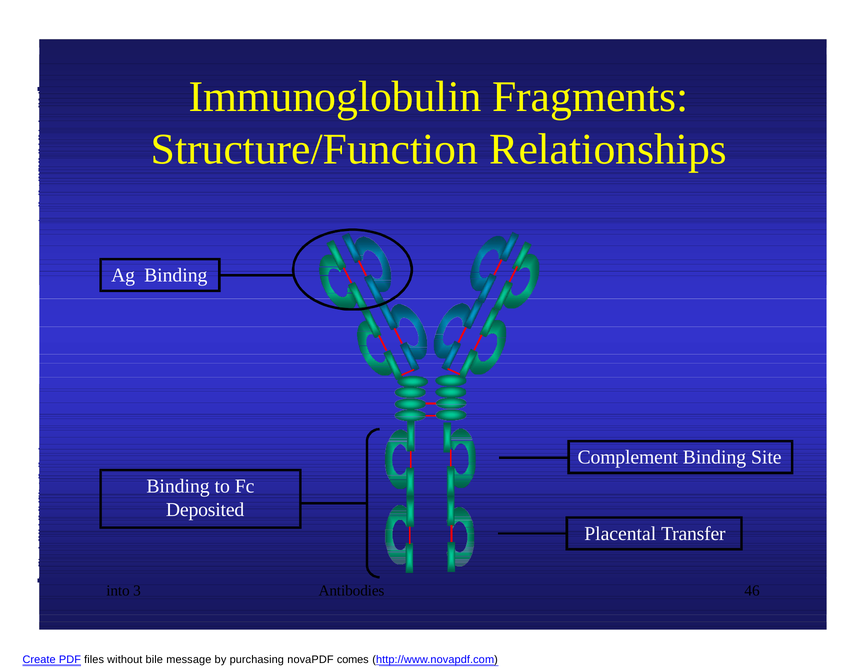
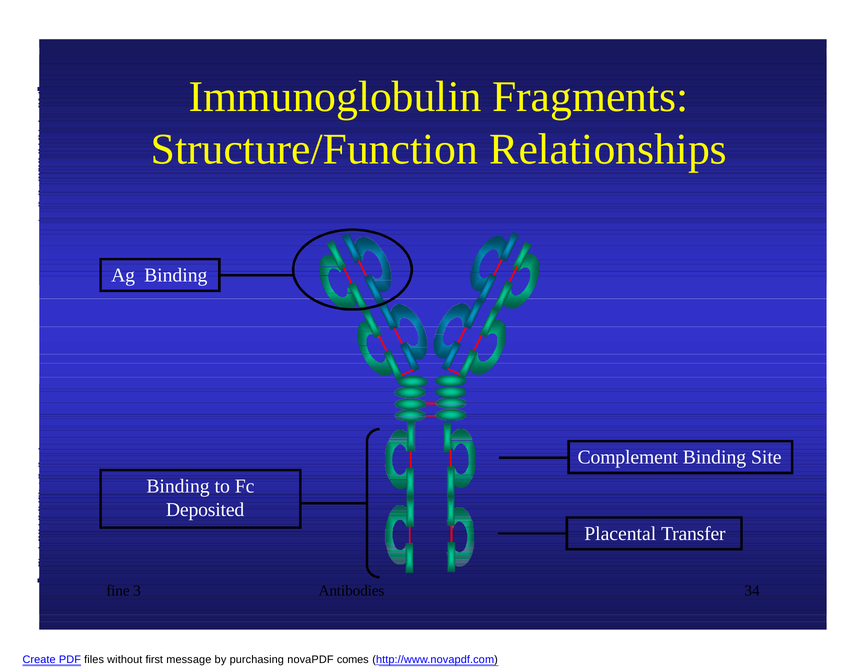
into: into -> fine (118, 591)
46: 46 -> 34 (752, 591)
bile: bile -> first (154, 660)
